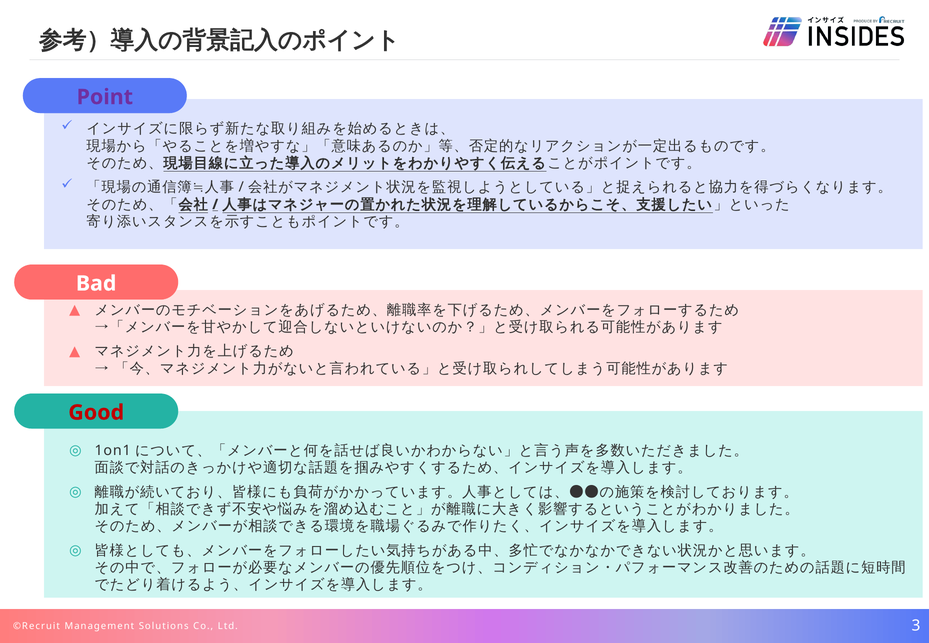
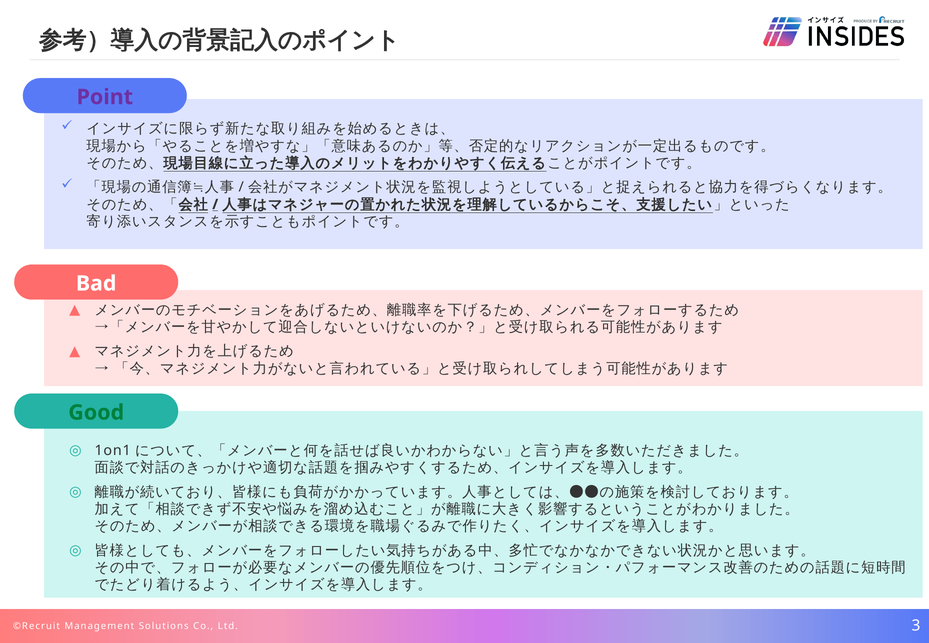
Good colour: red -> green (96, 413)
